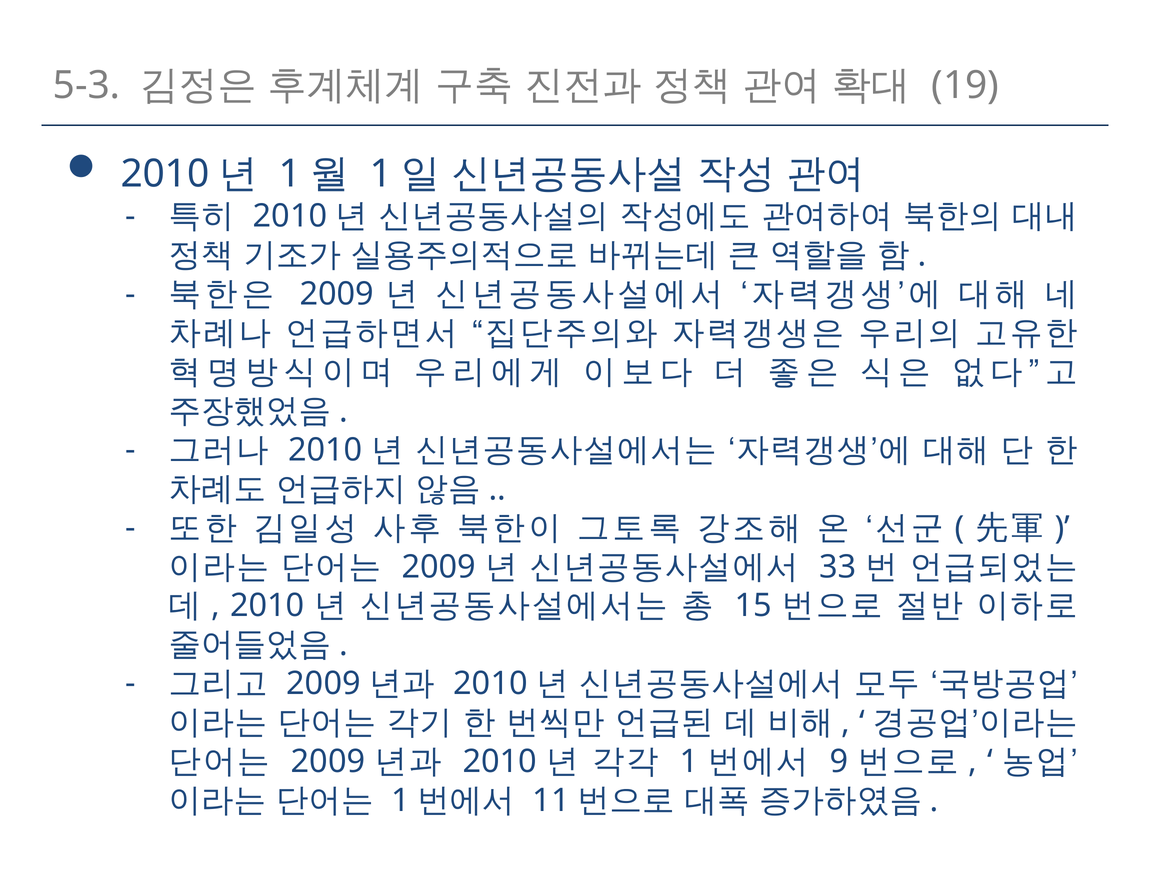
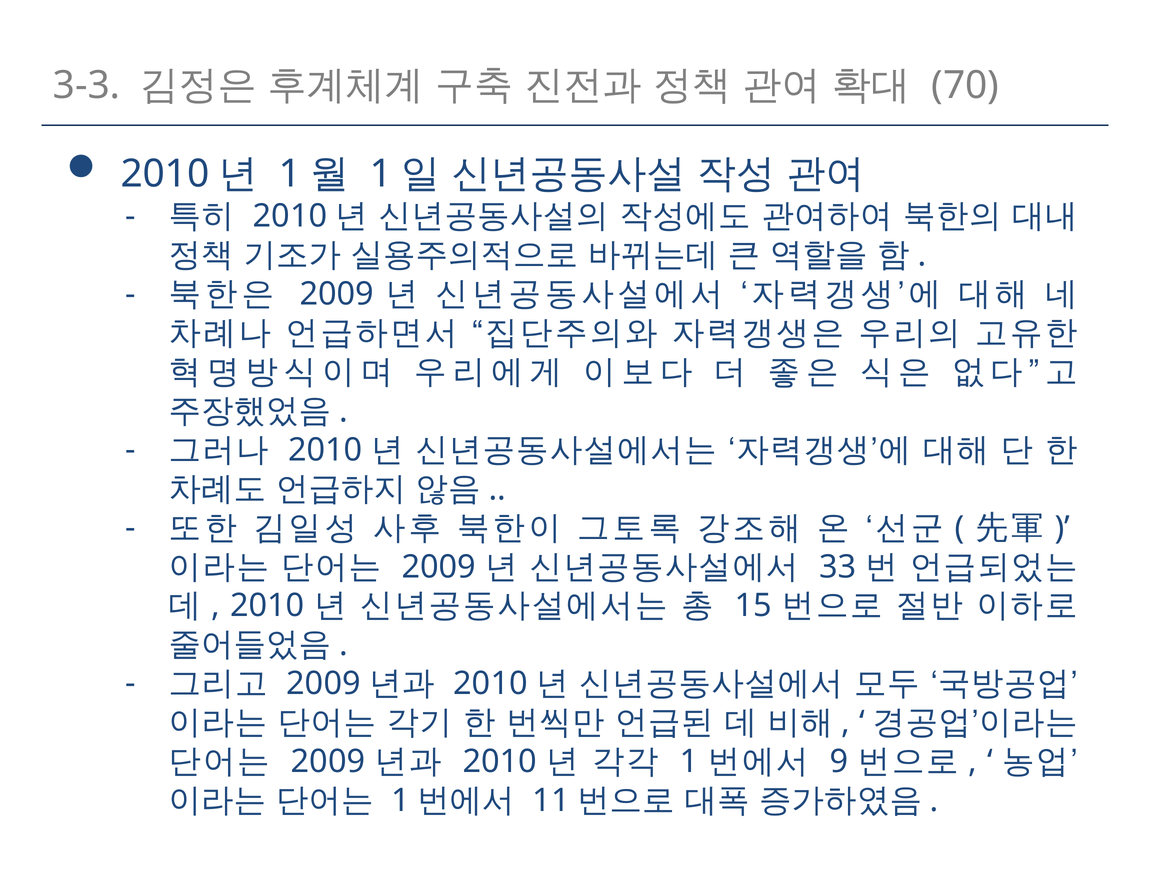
5-3: 5-3 -> 3-3 (87, 85)
19: 19 -> 70 (965, 85)
